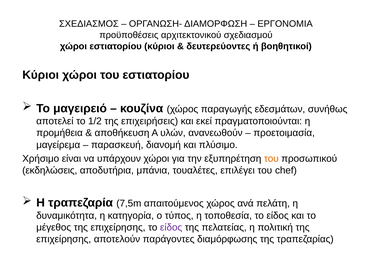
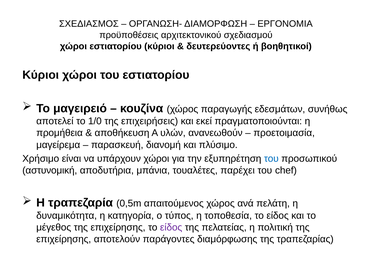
1/2: 1/2 -> 1/0 (95, 121)
του colour: orange -> blue (271, 159)
εκδηλώσεις: εκδηλώσεις -> αστυνομική (50, 170)
επιλέγει: επιλέγει -> παρέχει (238, 170)
7,5m: 7,5m -> 0,5m (129, 203)
